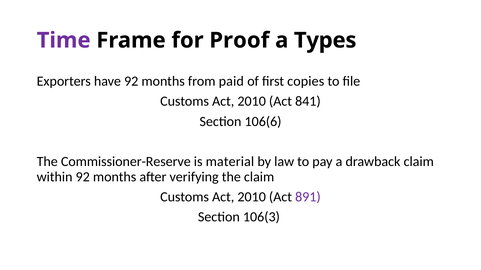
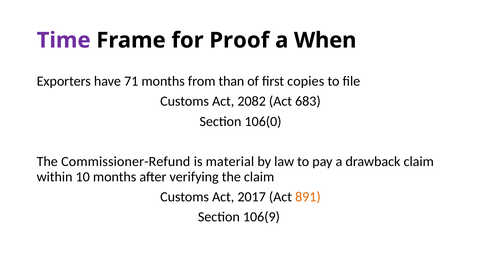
Types: Types -> When (325, 40)
have 92: 92 -> 71 (131, 81)
paid: paid -> than (231, 81)
2010: 2010 -> 2082 (252, 101)
841: 841 -> 683 (308, 101)
106(6: 106(6 -> 106(0 (263, 122)
Commissioner-Reserve: Commissioner-Reserve -> Commissioner-Refund (126, 162)
within 92: 92 -> 10 (83, 177)
2010: 2010 -> 2017 (252, 197)
891 colour: purple -> orange (308, 197)
106(3: 106(3 -> 106(9 (261, 217)
